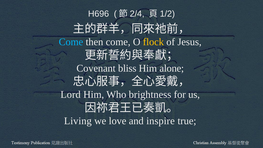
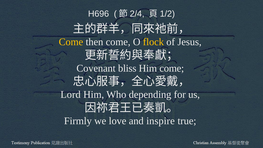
Come colour: light blue -> yellow (71, 42)
Him alone: alone -> come (172, 68)
brightness: brightness -> depending (150, 95)
Living: Living -> Firmly (78, 121)
